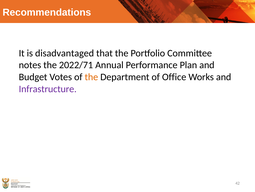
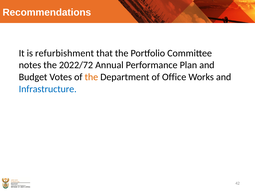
disadvantaged: disadvantaged -> refurbishment (65, 53)
2022/71: 2022/71 -> 2022/72 (76, 65)
Infrastructure colour: purple -> blue (48, 89)
